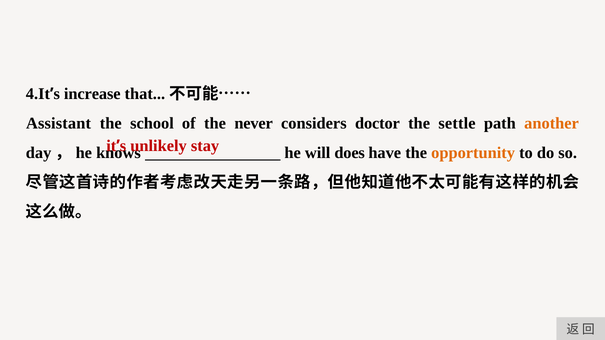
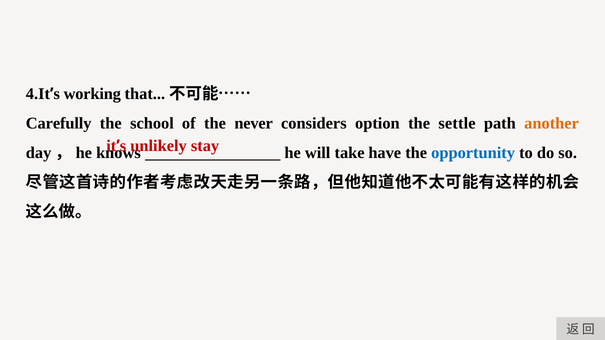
increase: increase -> working (92, 94)
Assistant: Assistant -> Carefully (59, 123)
doctor: doctor -> option (377, 123)
does: does -> take (350, 153)
opportunity colour: orange -> blue (473, 153)
